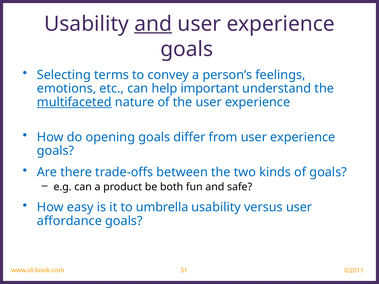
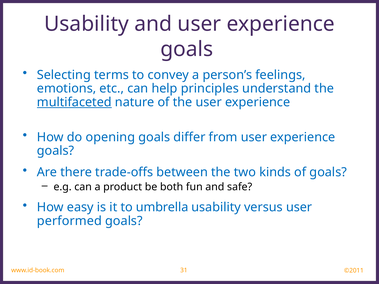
and underline: present -> none (153, 24)
important: important -> principles (210, 89)
affordance: affordance -> performed (69, 221)
